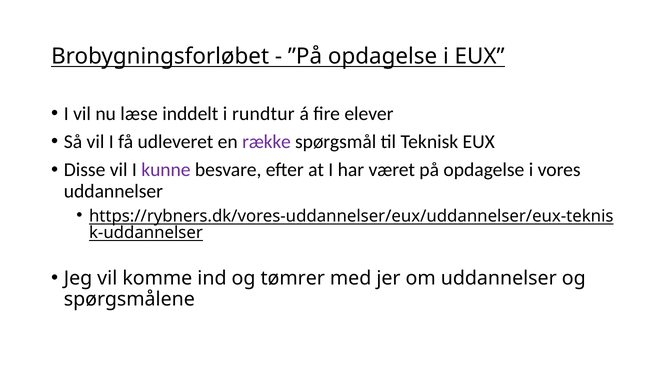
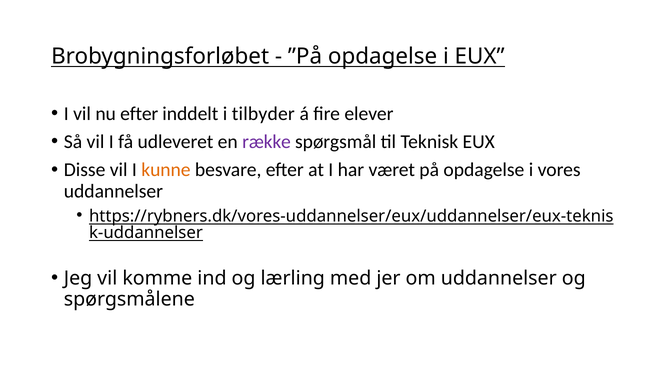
nu læse: læse -> efter (139, 114)
rundtur: rundtur -> tilbyder (263, 114)
kunne colour: purple -> orange (166, 170)
tømrer: tømrer -> lærling (293, 278)
